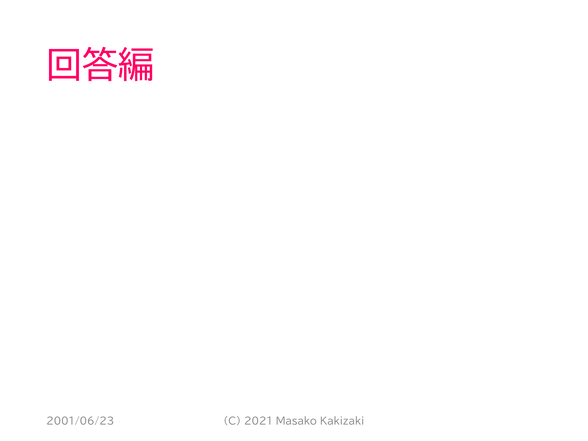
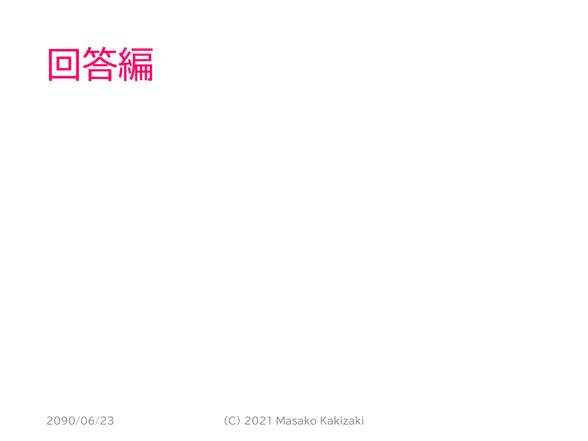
2001/06/23: 2001/06/23 -> 2090/06/23 (80, 421)
